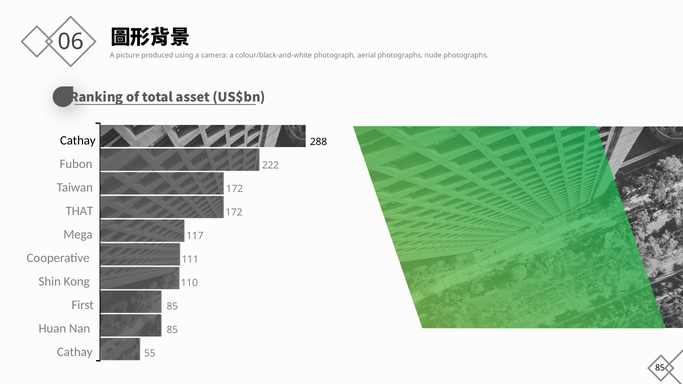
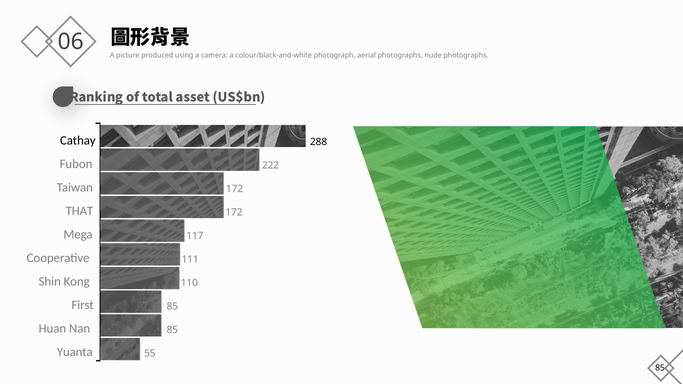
Cathay: Cathay -> Yuanta (75, 352)
